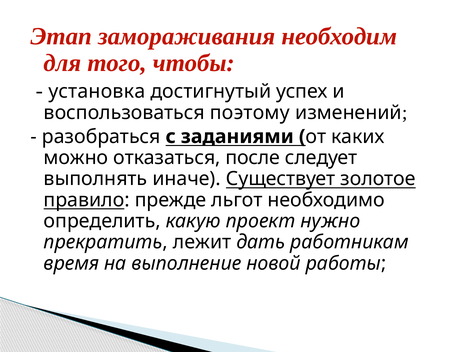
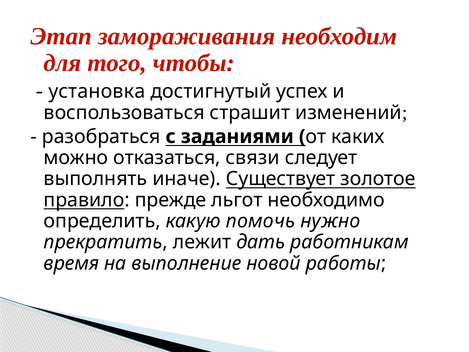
поэтому: поэтому -> страшит (250, 113)
после: после -> связи (253, 158)
проект: проект -> помочь (261, 221)
